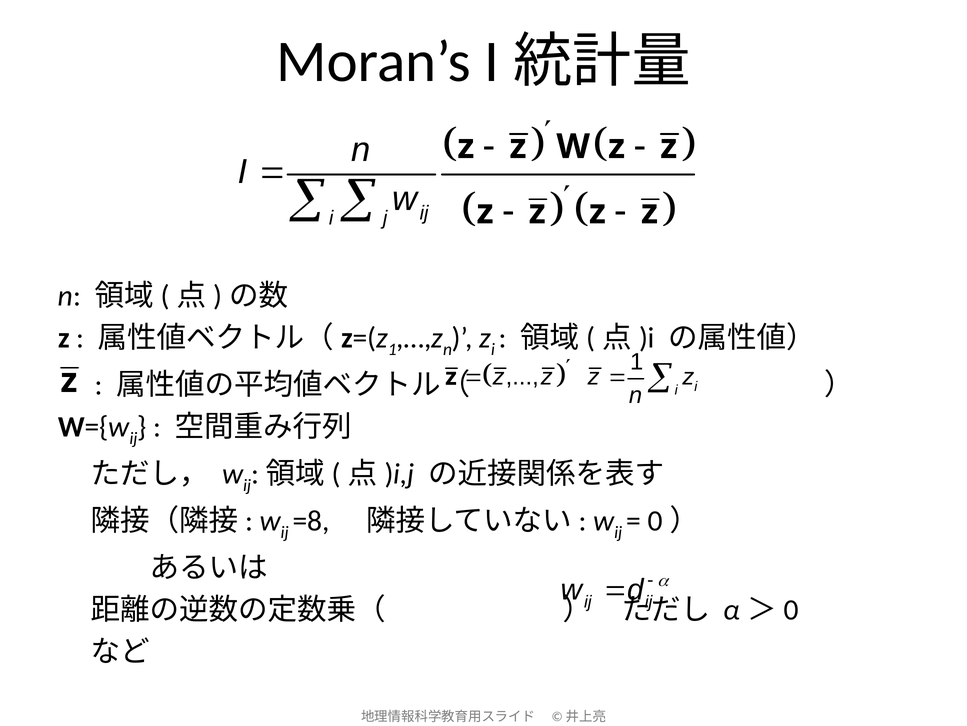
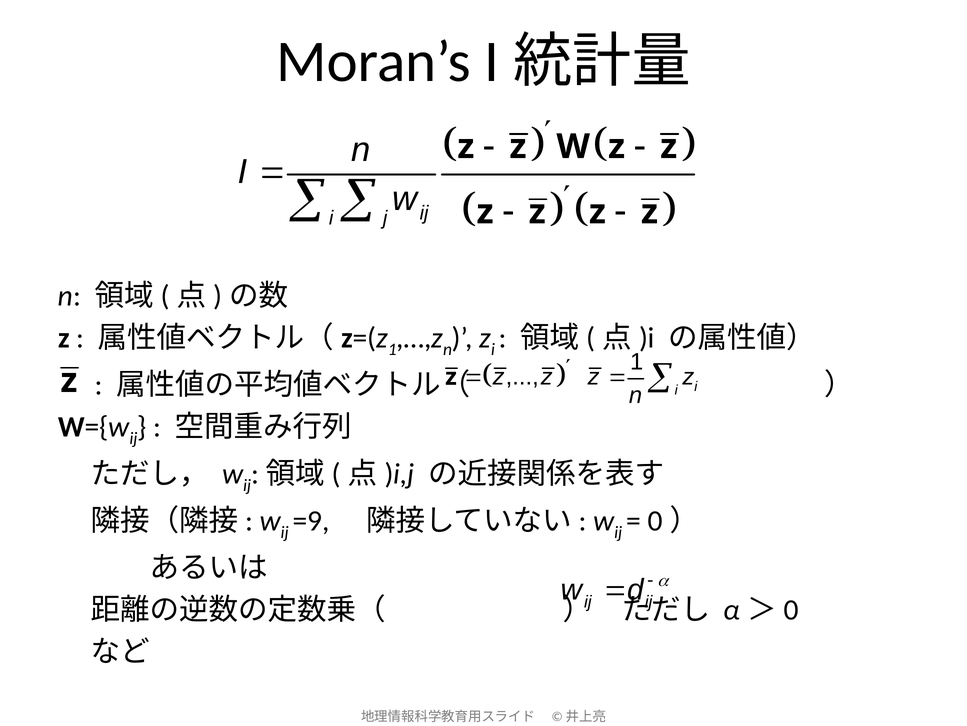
=8: =8 -> =9 (311, 521)
